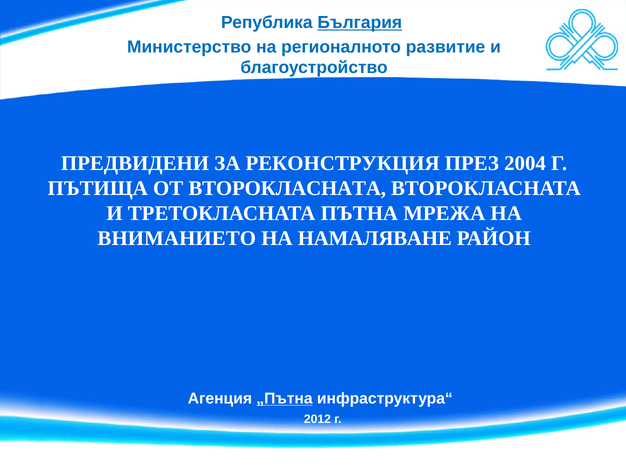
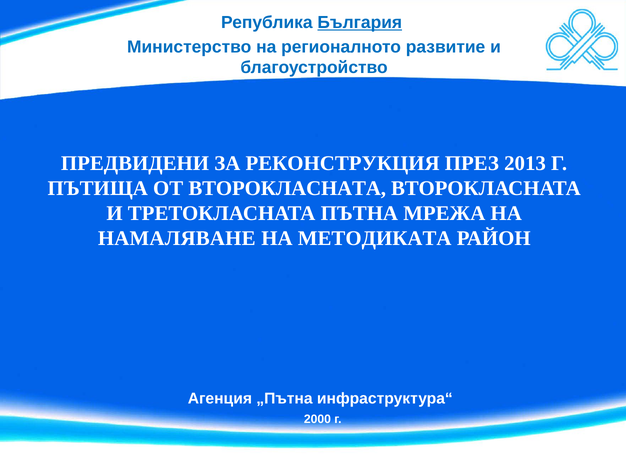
2004: 2004 -> 2013 (525, 163)
ВНИМАНИЕТО: ВНИМАНИЕТО -> НАМАЛЯВАНЕ (177, 238)
НАМАЛЯВАНЕ: НАМАЛЯВАНЕ -> МЕТОДИКАТА (375, 238)
„Пътна underline: present -> none (284, 398)
2012: 2012 -> 2000 (317, 419)
